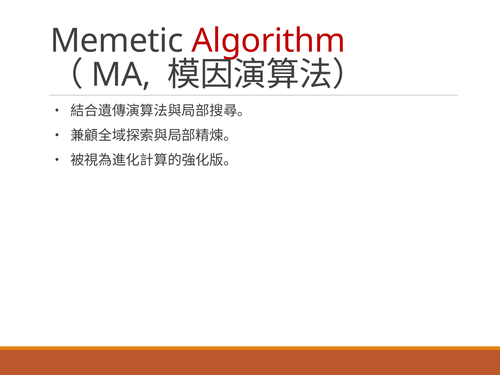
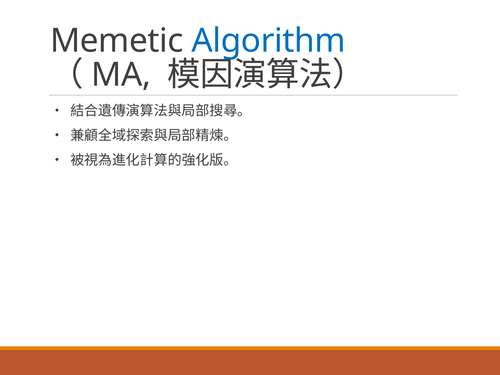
Algorithm colour: red -> blue (269, 41)
